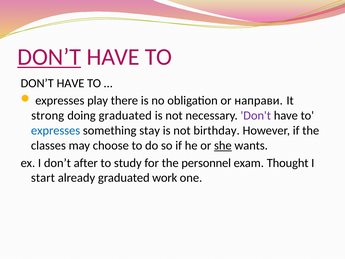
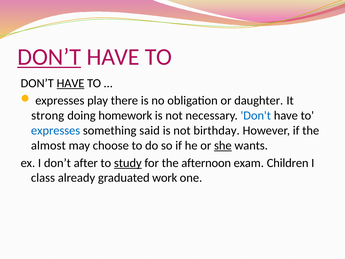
HAVE underline: none -> present (71, 83)
направи: направи -> daughter (259, 100)
doing graduated: graduated -> homework (125, 115)
Don't colour: purple -> blue (256, 115)
stay: stay -> said (150, 130)
classes: classes -> almost (48, 145)
study underline: none -> present (128, 163)
personnel: personnel -> afternoon (206, 163)
Thought: Thought -> Children (288, 163)
start: start -> class (43, 178)
